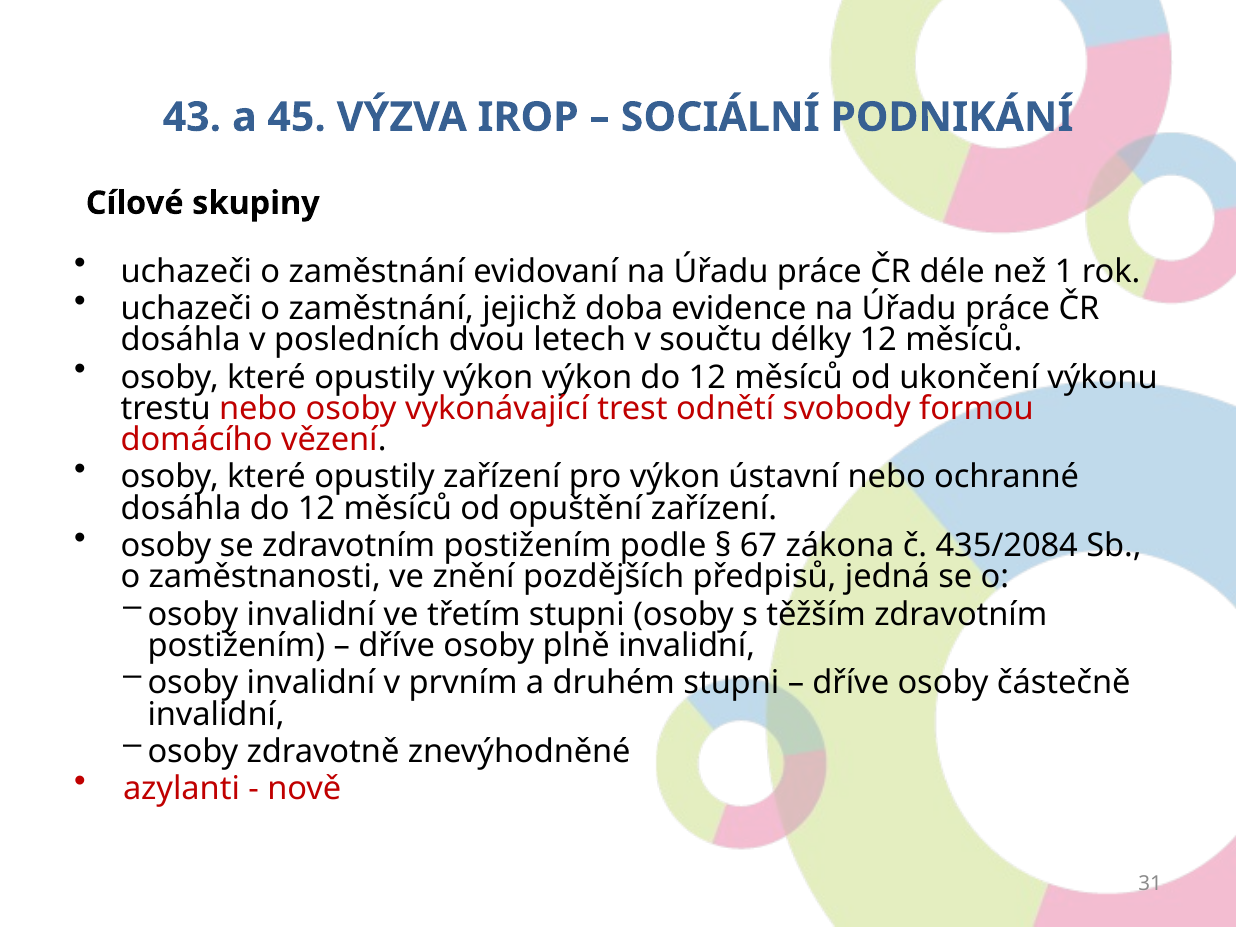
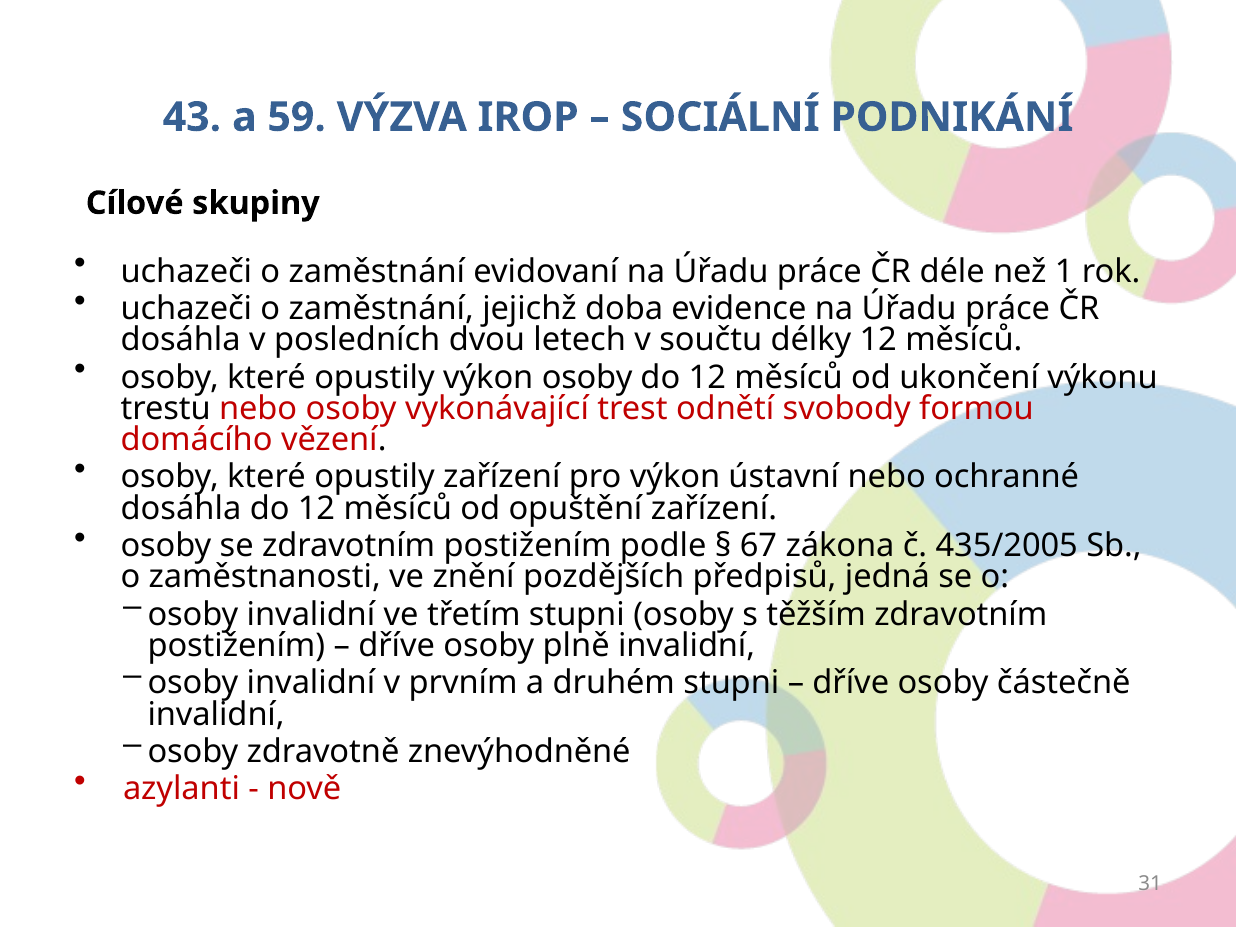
45: 45 -> 59 (297, 117)
výkon výkon: výkon -> osoby (587, 377)
435/2084: 435/2084 -> 435/2005 (1007, 546)
